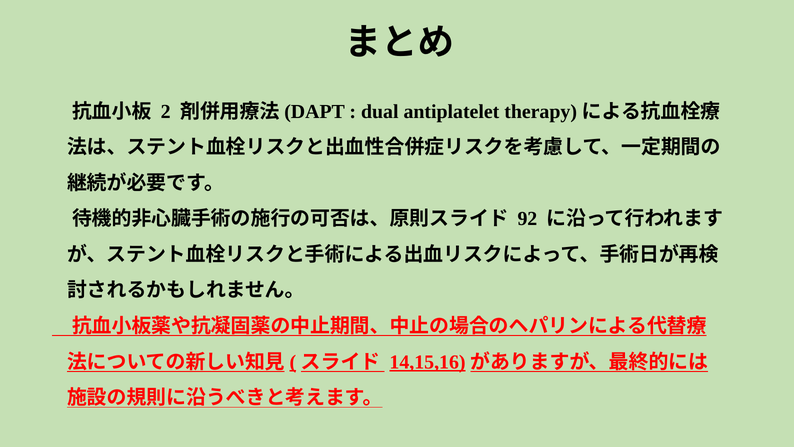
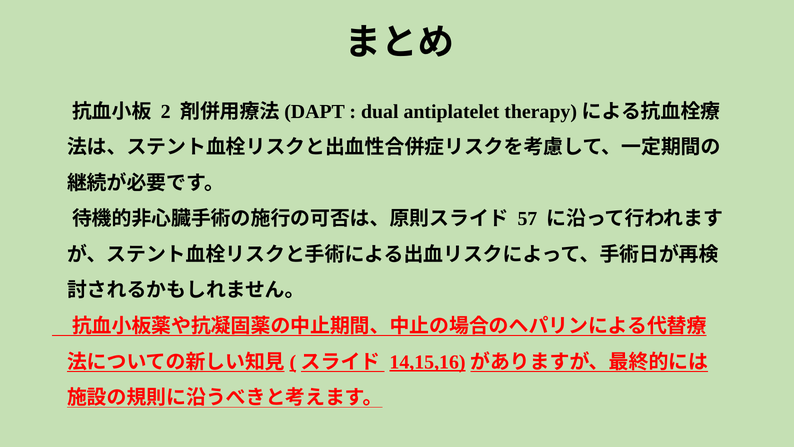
92: 92 -> 57 (527, 219)
